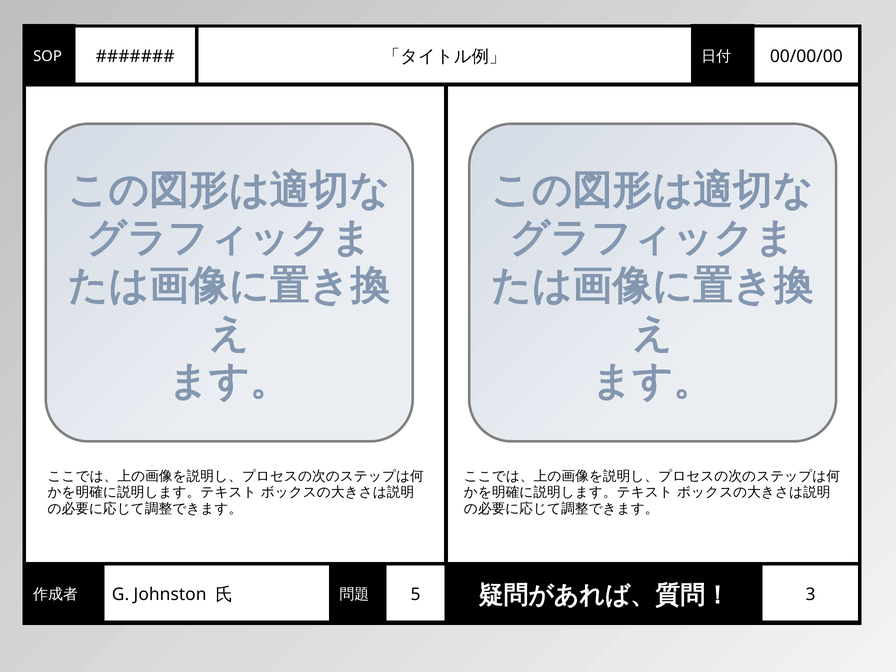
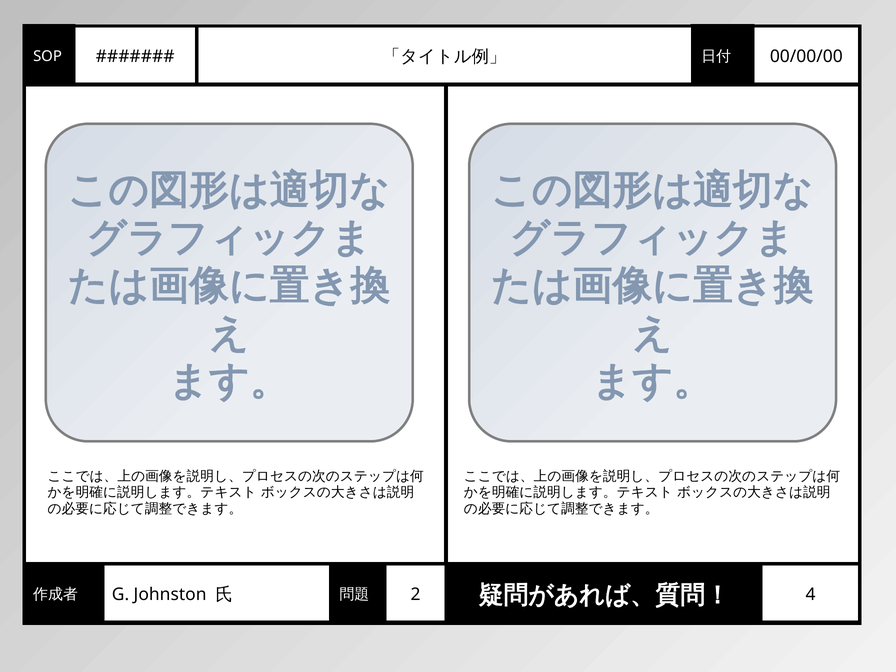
5: 5 -> 2 (416, 594)
3: 3 -> 4 (811, 594)
